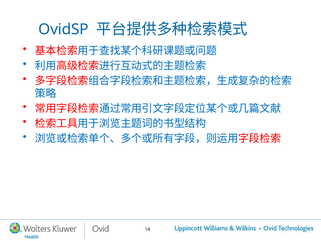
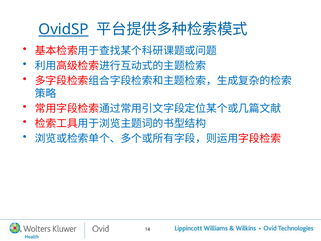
OvidSP underline: none -> present (64, 29)
